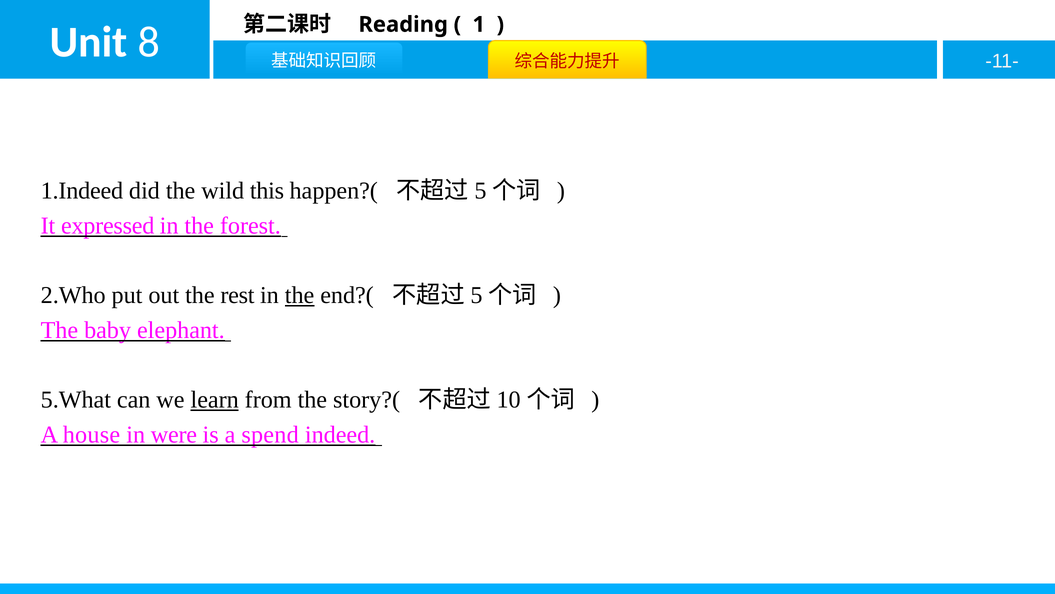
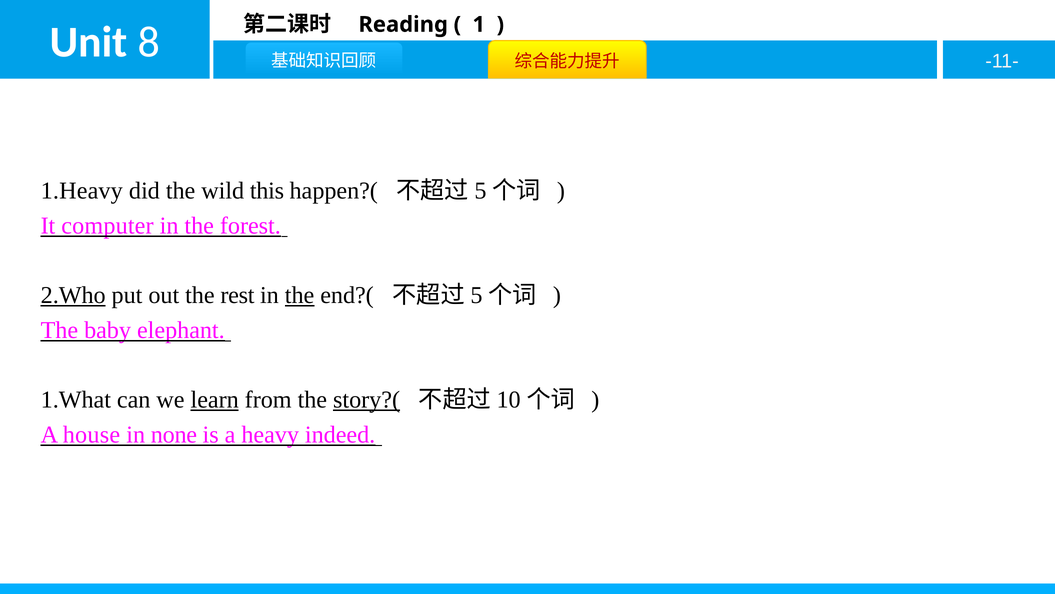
1.Indeed: 1.Indeed -> 1.Heavy (82, 191)
expressed: expressed -> computer (108, 225)
2.Who underline: none -> present (73, 295)
5.What: 5.What -> 1.What (76, 399)
story?( underline: none -> present (367, 399)
were: were -> none (174, 434)
spend: spend -> heavy (270, 434)
